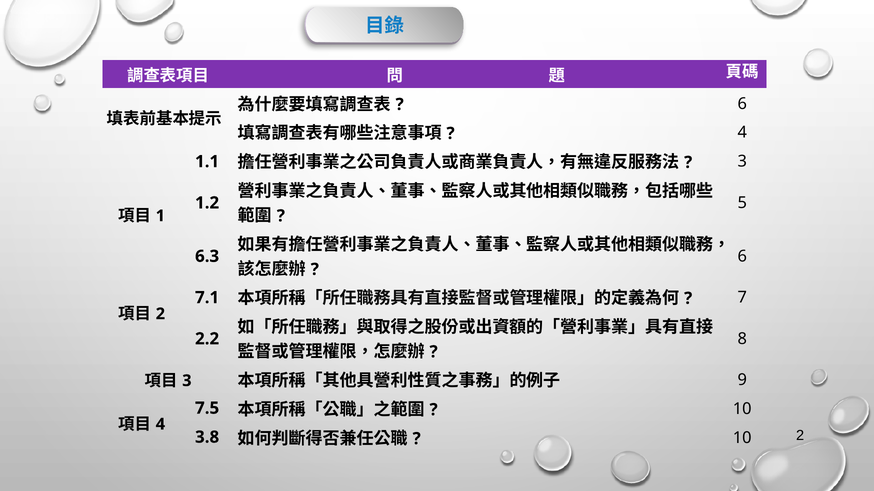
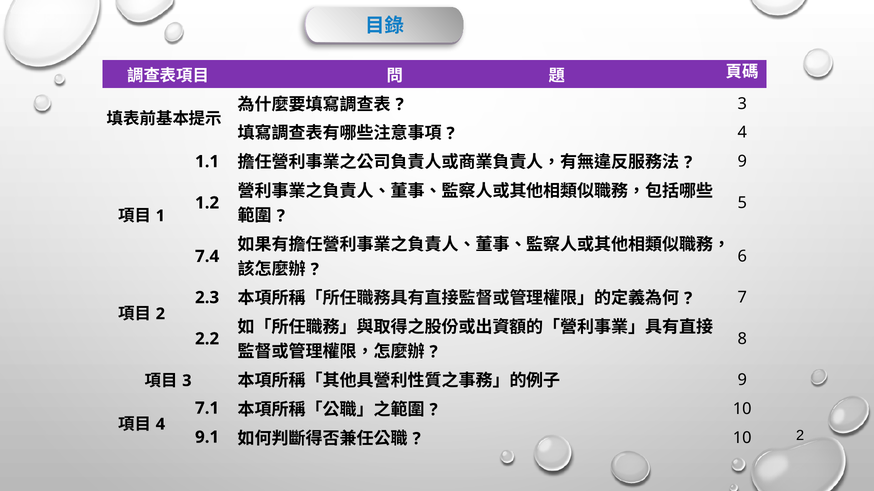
6: 6 -> 3 (742, 104)
3: 3 -> 9 (742, 162)
6.3: 6.3 -> 7.4 (207, 257)
7.1: 7.1 -> 2.3 (207, 298)
7.5: 7.5 -> 7.1 (207, 409)
3.8: 3.8 -> 9.1 (207, 438)
